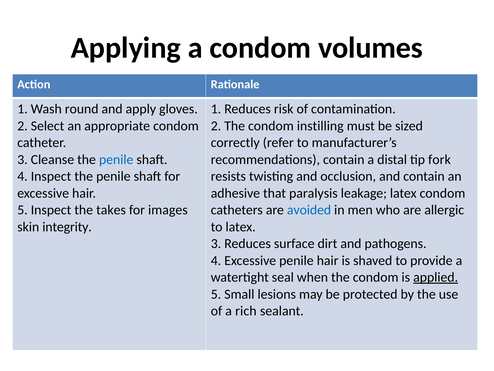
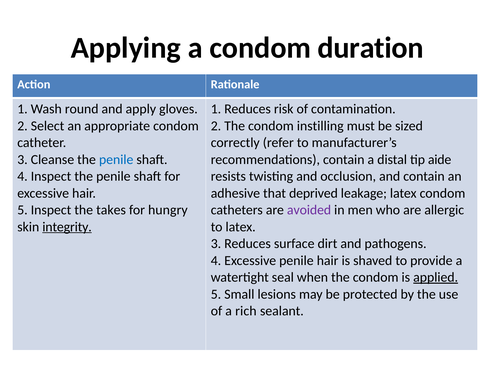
volumes: volumes -> duration (371, 48)
fork: fork -> aide (440, 159)
paralysis: paralysis -> deprived (313, 193)
images: images -> hungry (168, 210)
avoided colour: blue -> purple (309, 210)
integrity underline: none -> present (67, 227)
